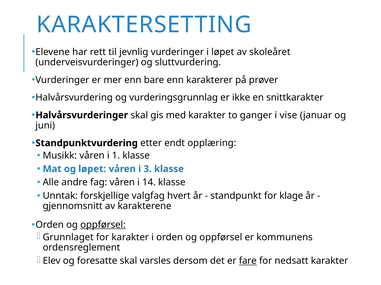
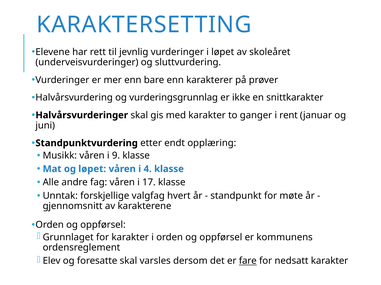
vise: vise -> rent (289, 115)
1: 1 -> 9 (116, 156)
3: 3 -> 4 (148, 169)
14: 14 -> 17 (149, 183)
klage: klage -> møte (291, 196)
oppførsel underline: present -> none (103, 225)
